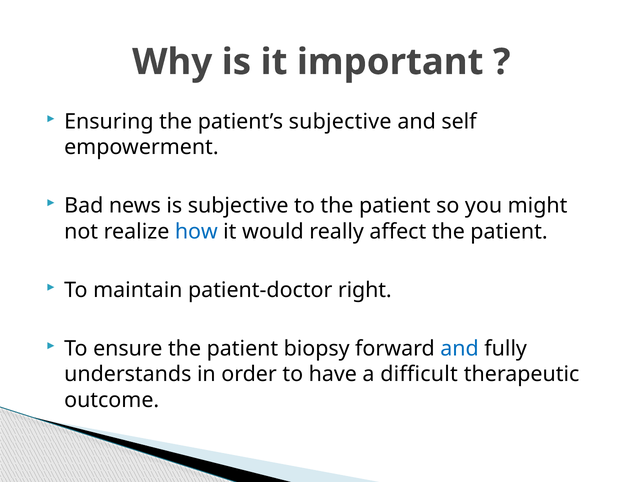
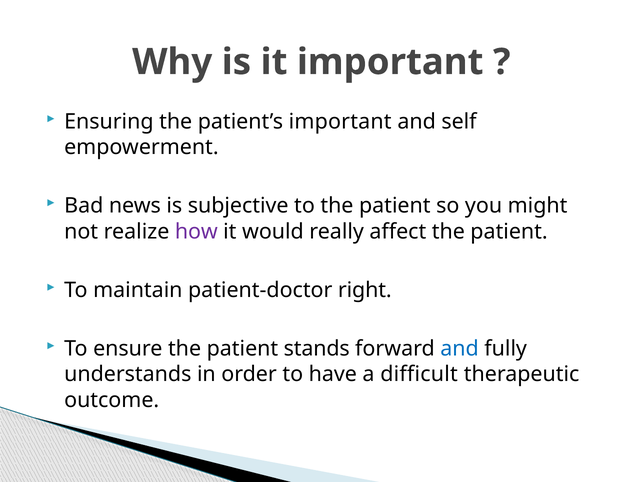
patient’s subjective: subjective -> important (340, 122)
how colour: blue -> purple (196, 232)
biopsy: biopsy -> stands (317, 349)
